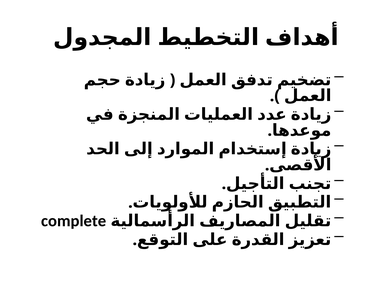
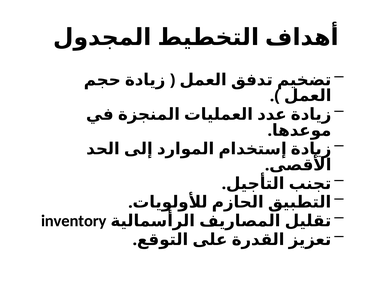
complete: complete -> inventory (74, 221)
